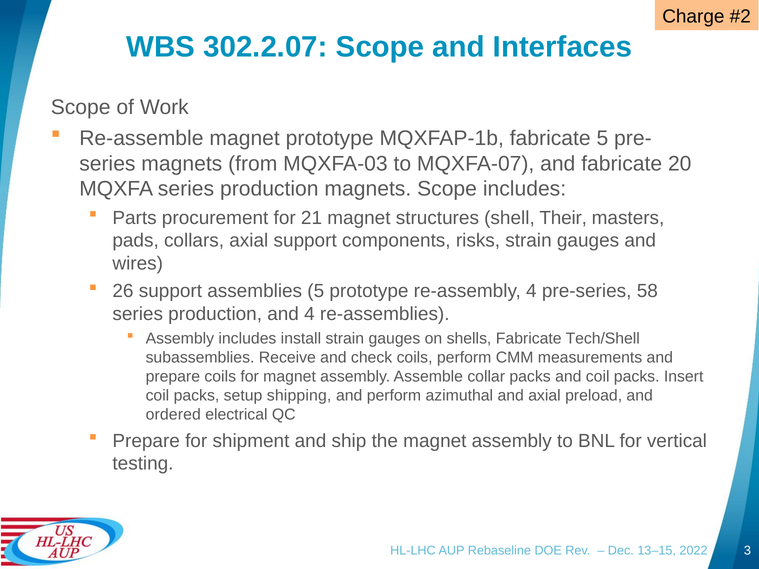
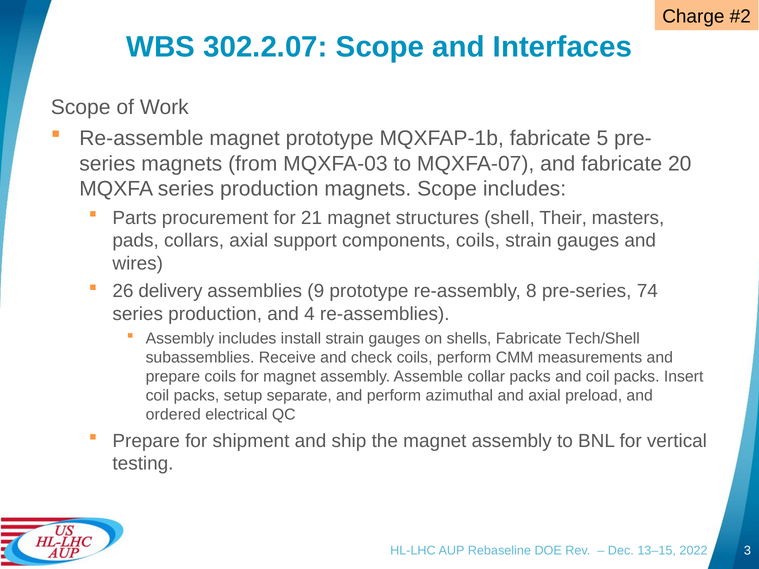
components risks: risks -> coils (478, 241)
26 support: support -> delivery (171, 291)
assemblies 5: 5 -> 9 (316, 291)
re-assembly 4: 4 -> 8 (531, 291)
58: 58 -> 74 (647, 291)
shipping: shipping -> separate (299, 396)
